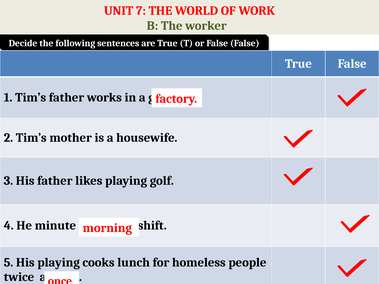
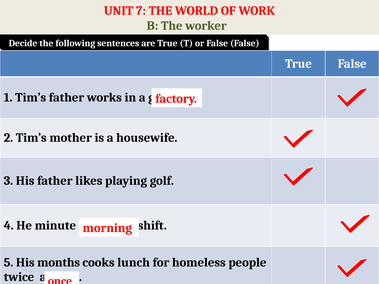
His playing: playing -> months (59, 263)
